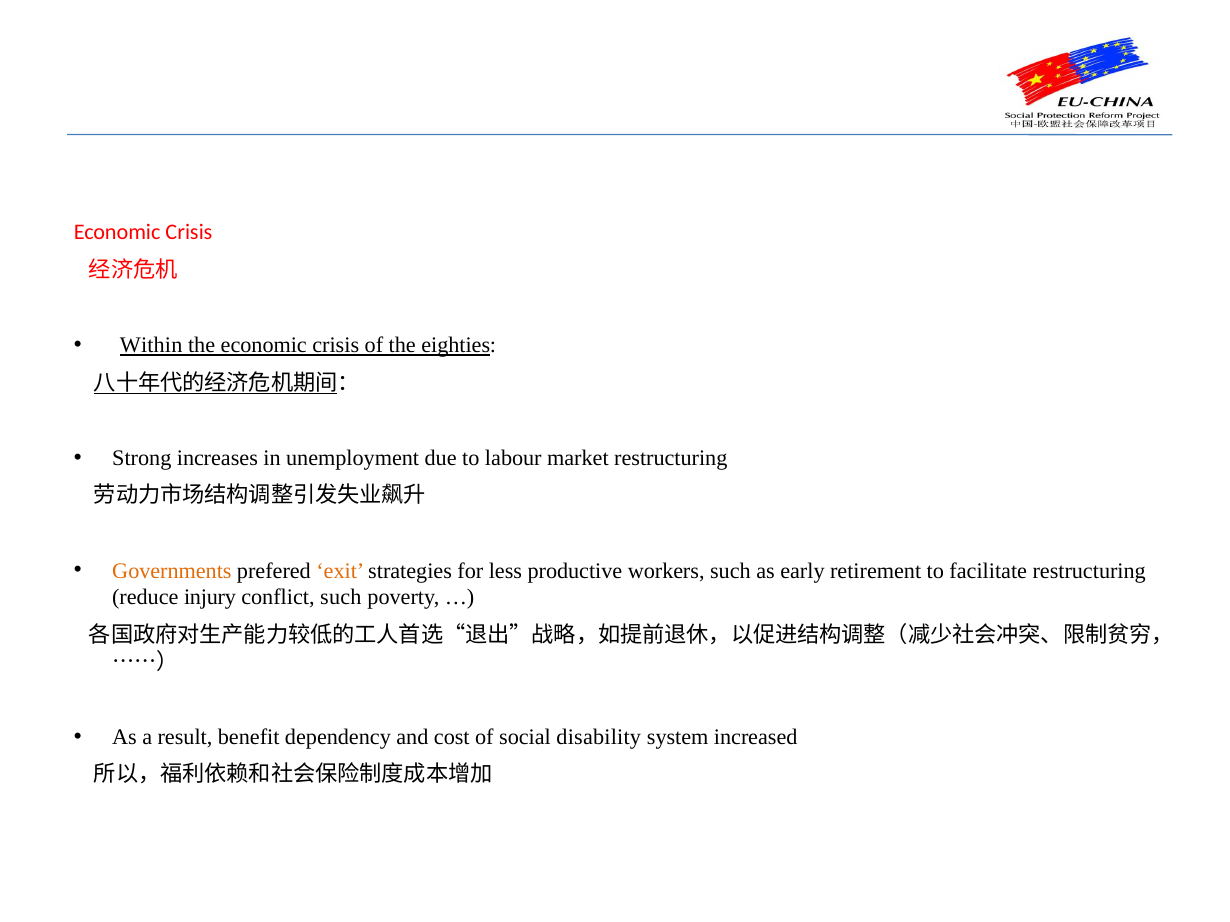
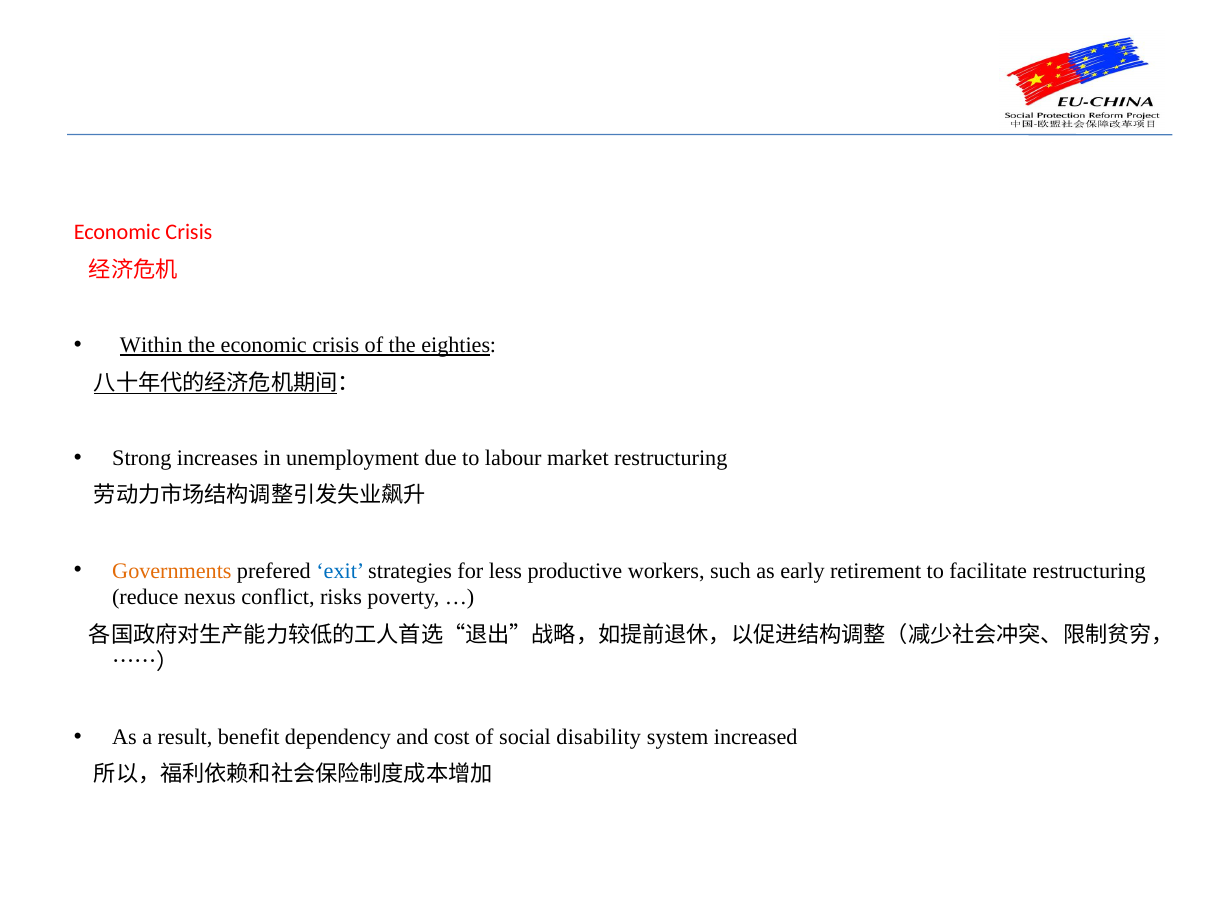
exit colour: orange -> blue (340, 571)
injury: injury -> nexus (210, 598)
conflict such: such -> risks (341, 598)
